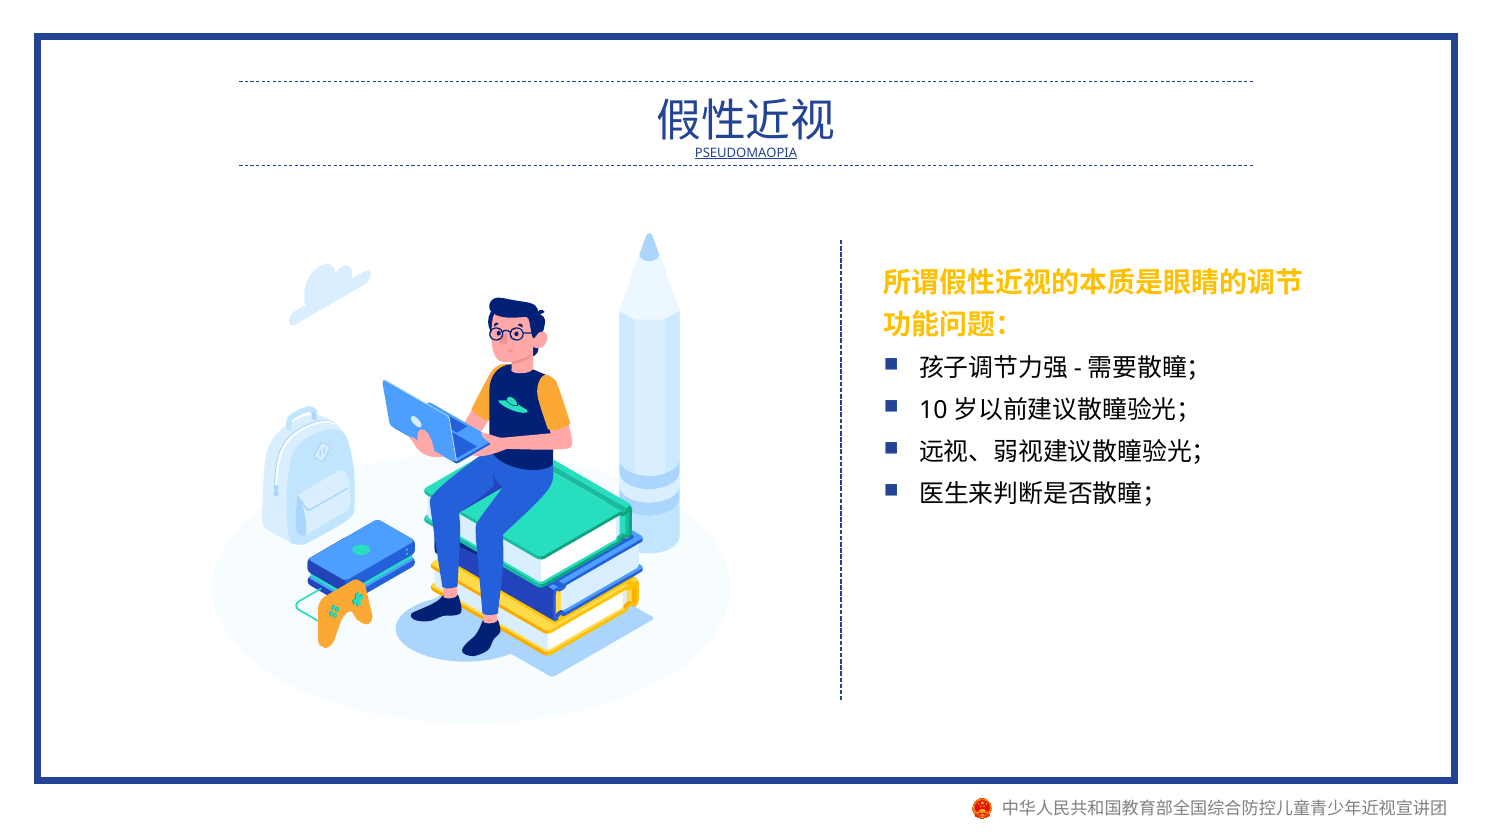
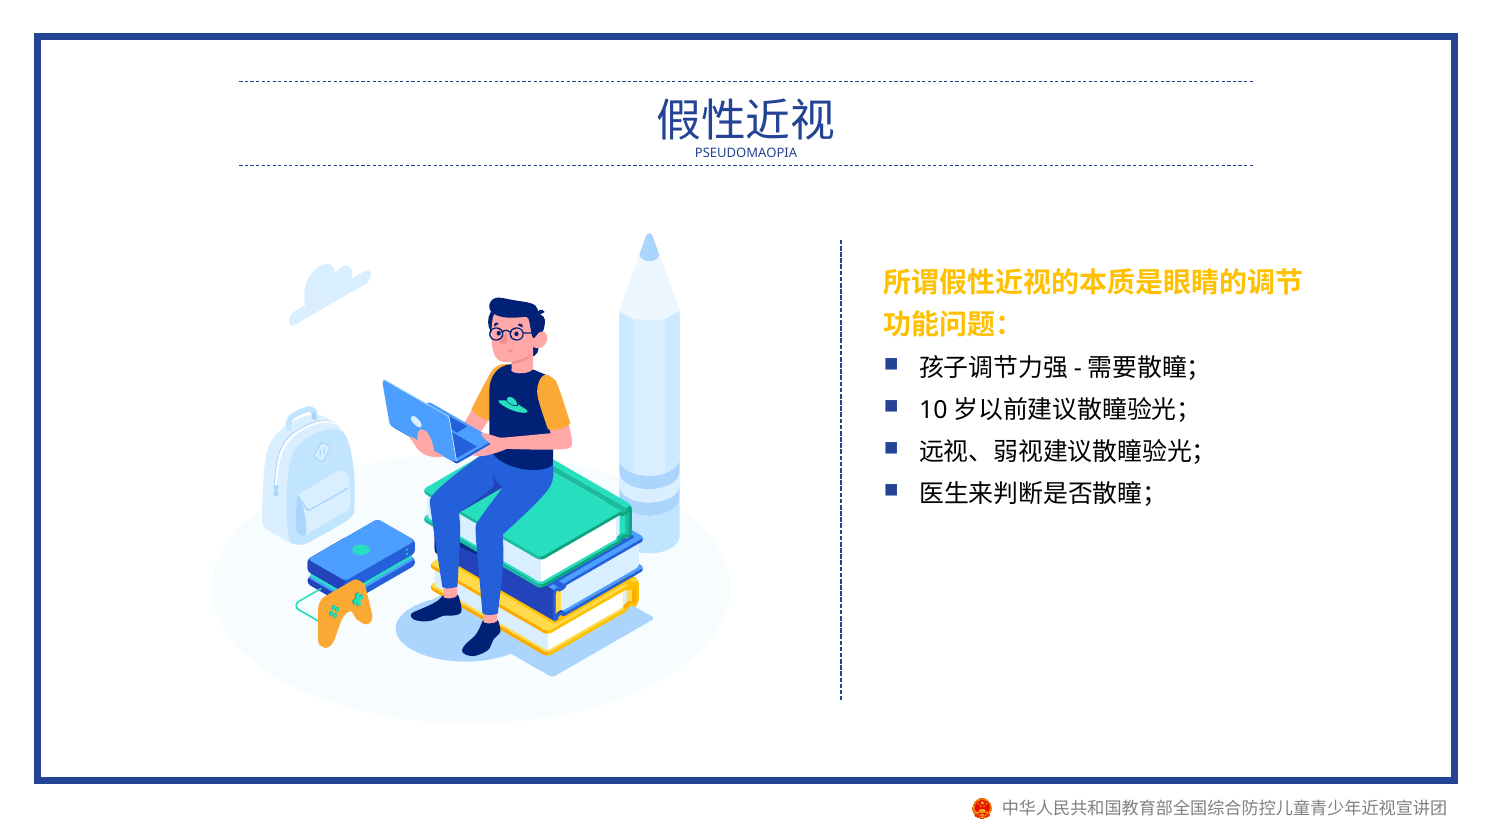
PSEUDOMAOPIA underline: present -> none (746, 153)
